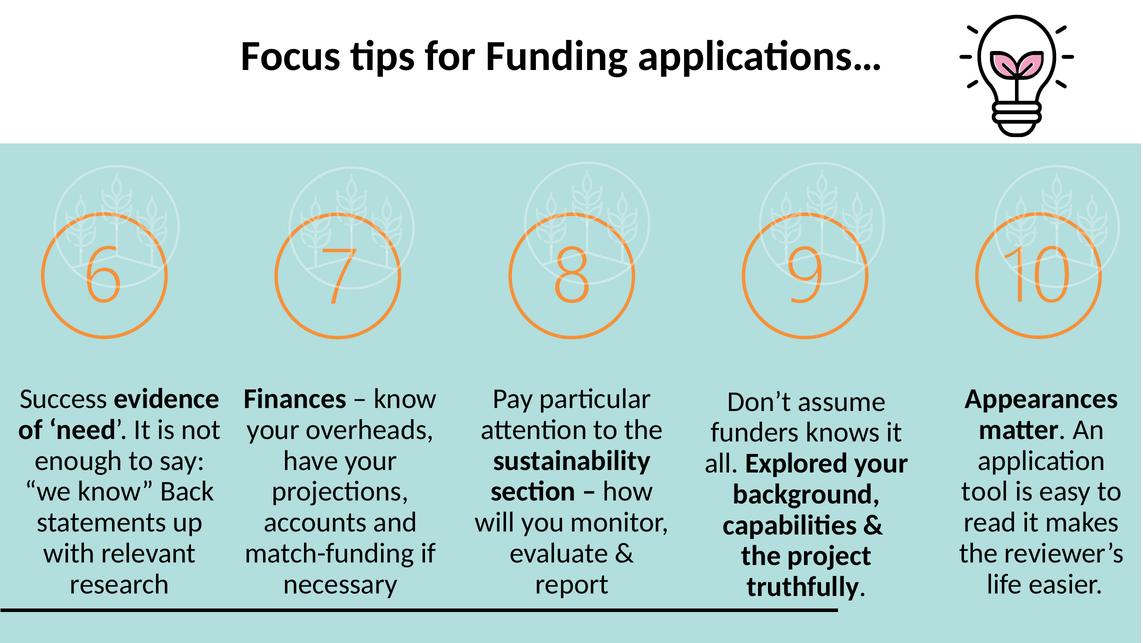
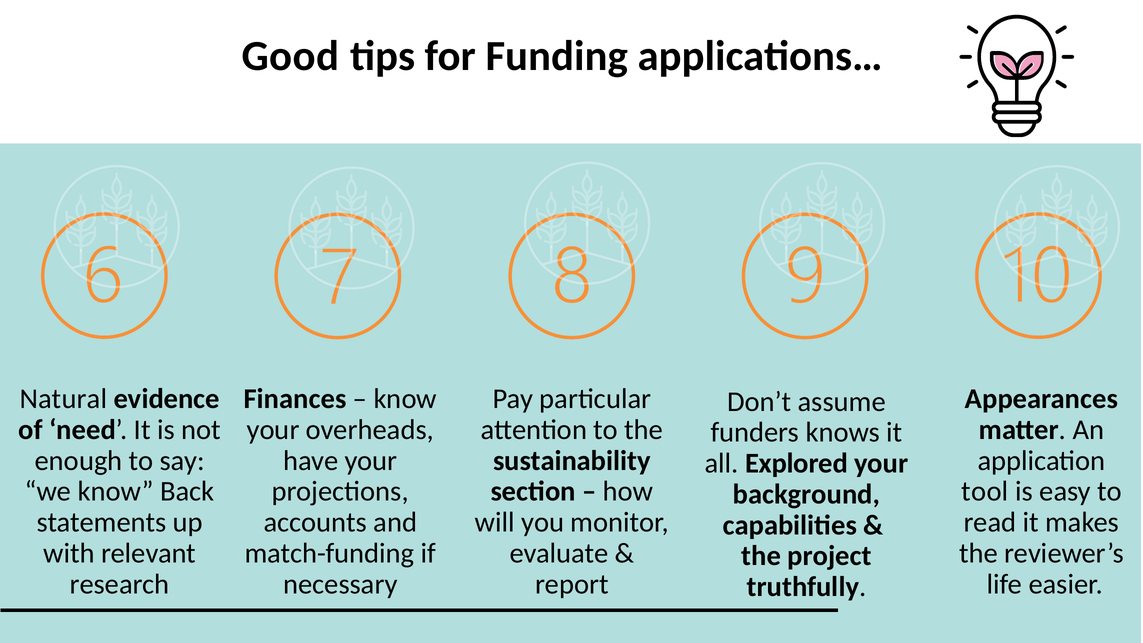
Focus: Focus -> Good (290, 56)
Success: Success -> Natural (63, 399)
